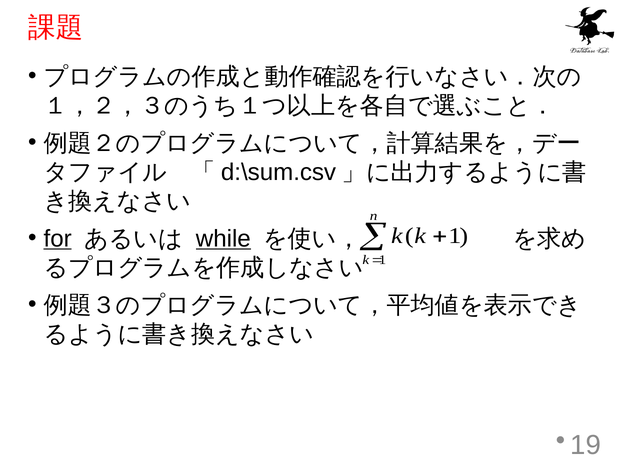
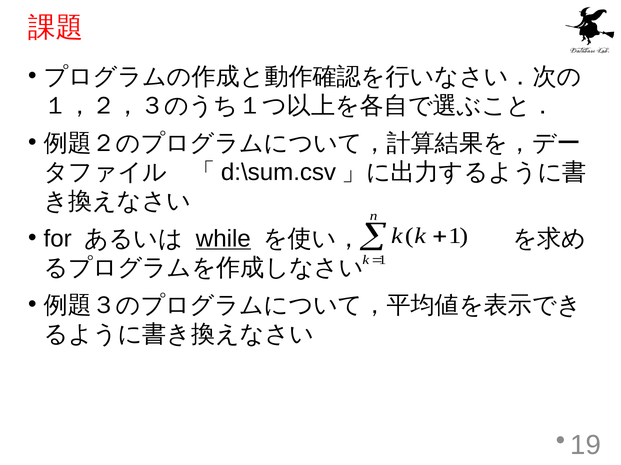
for underline: present -> none (58, 239)
